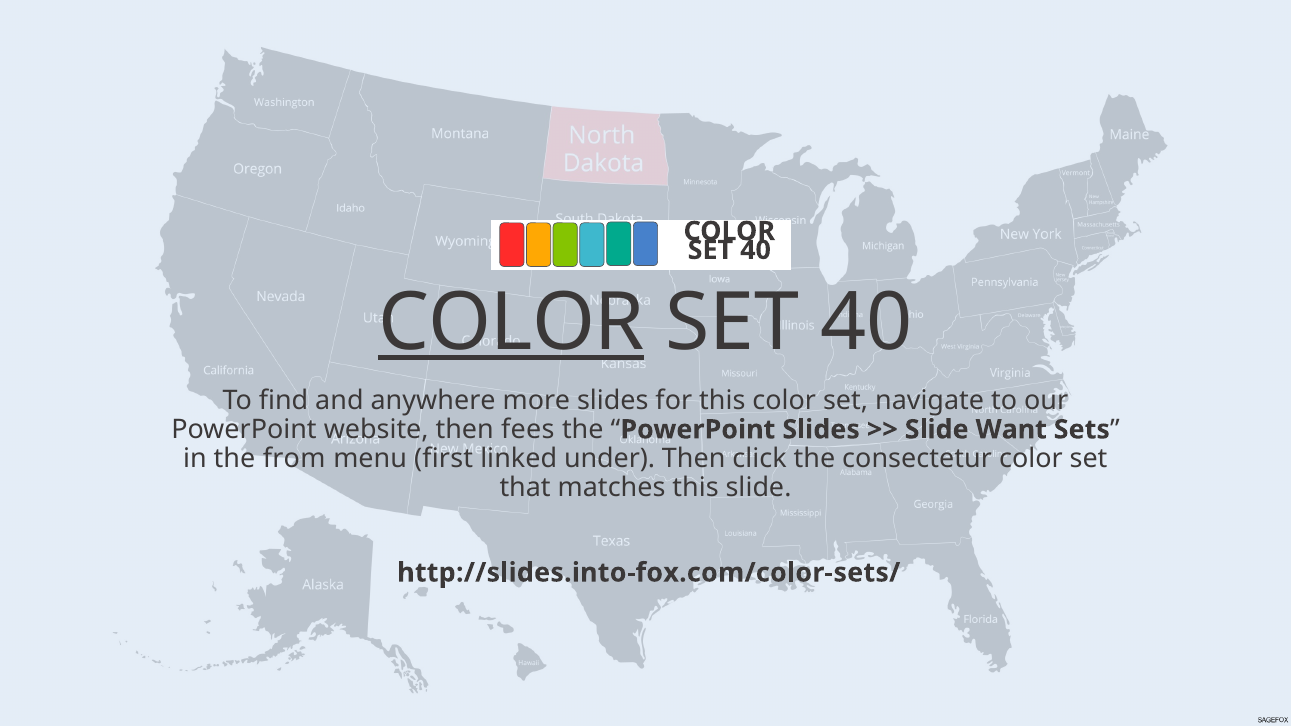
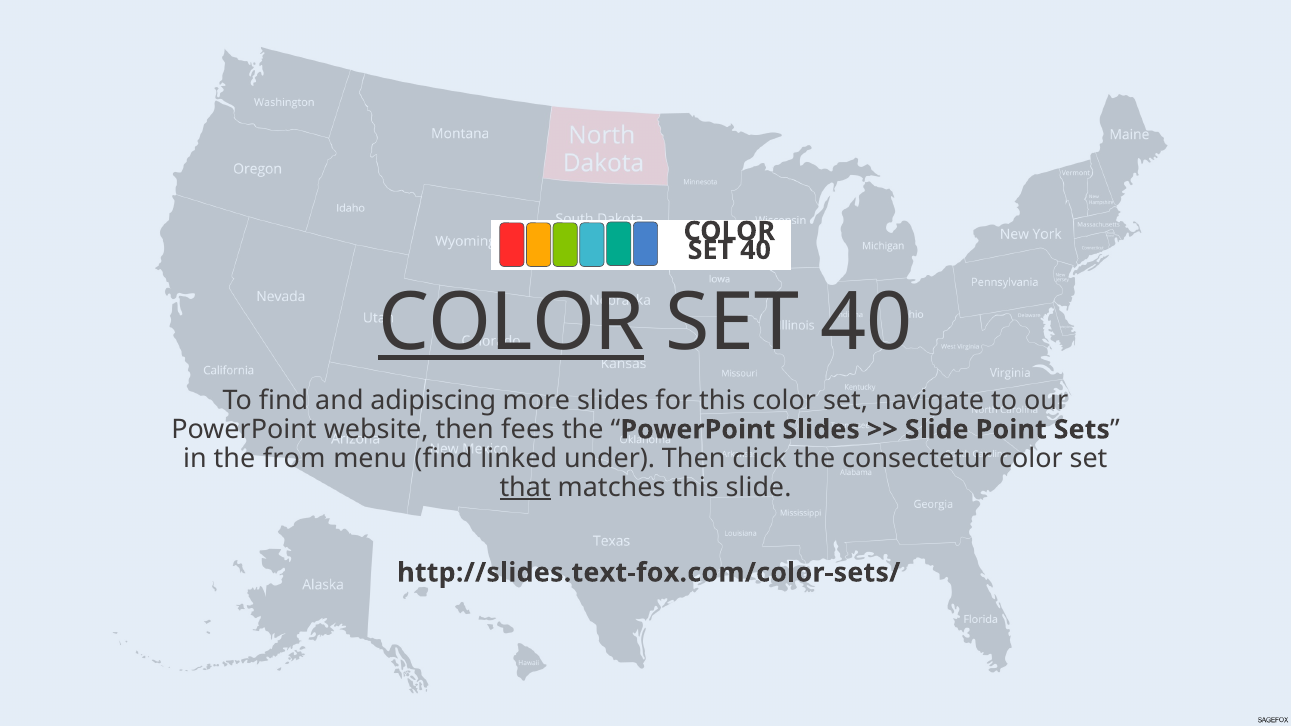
anywhere: anywhere -> adipiscing (433, 401)
Want: Want -> Point (1011, 430)
menu first: first -> find (444, 459)
that underline: none -> present (525, 488)
http://slides.into-fox.com/color-sets/: http://slides.into-fox.com/color-sets/ -> http://slides.text-fox.com/color-sets/ (649, 573)
